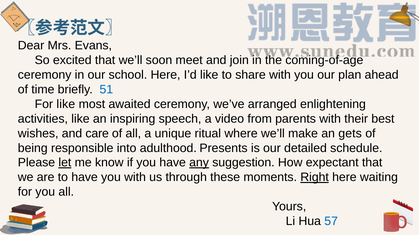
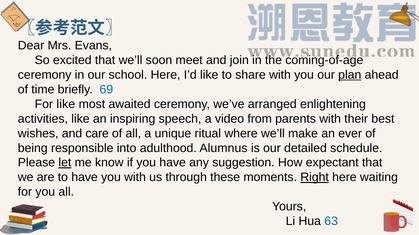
plan underline: none -> present (350, 75)
51: 51 -> 69 (106, 90)
gets: gets -> ever (350, 134)
Presents: Presents -> Alumnus (223, 148)
any underline: present -> none (199, 163)
57: 57 -> 63 (331, 222)
